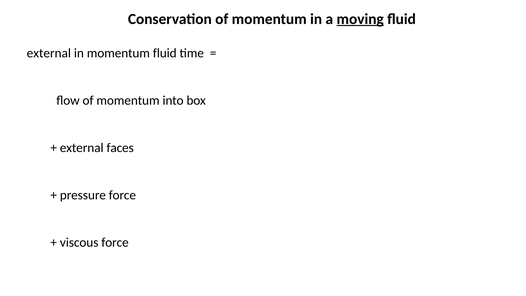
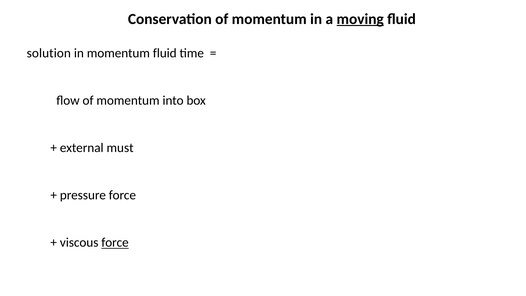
external: external -> solution (49, 53)
faces: faces -> must (120, 148)
force underline: none -> present (115, 242)
